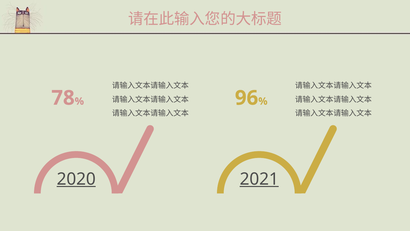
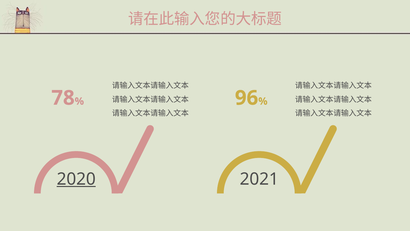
2021 underline: present -> none (259, 179)
